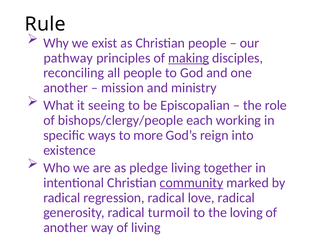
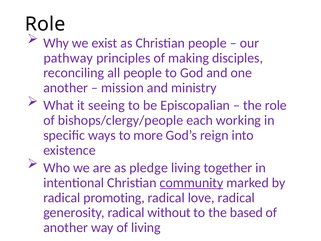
Rule: Rule -> Role (45, 24)
making underline: present -> none (189, 58)
regression: regression -> promoting (114, 197)
turmoil: turmoil -> without (169, 212)
loving: loving -> based (246, 212)
